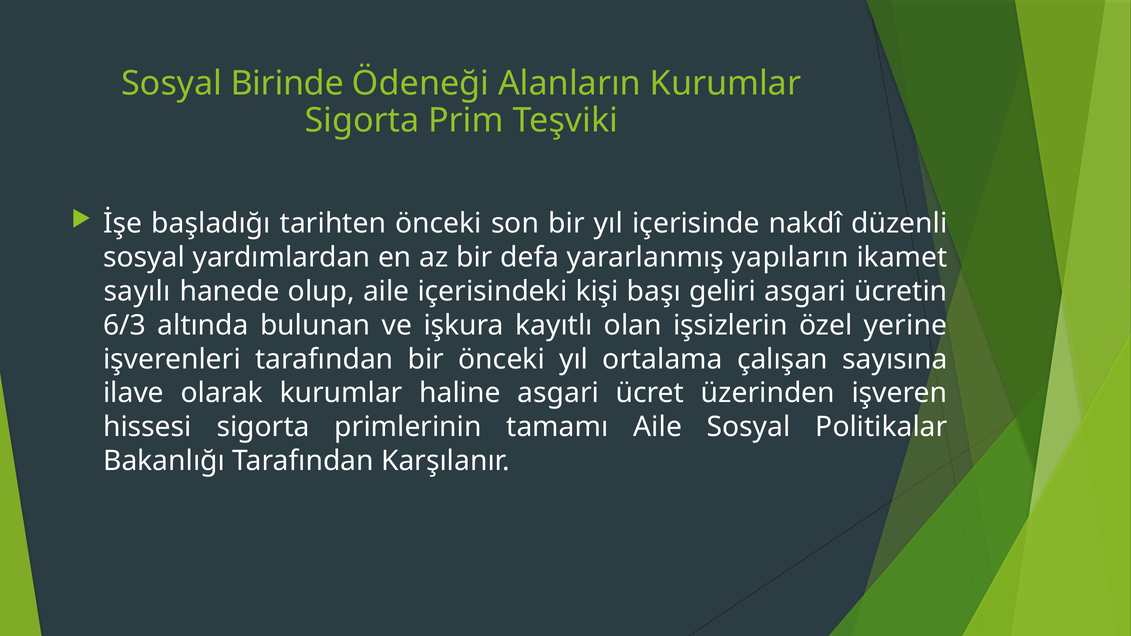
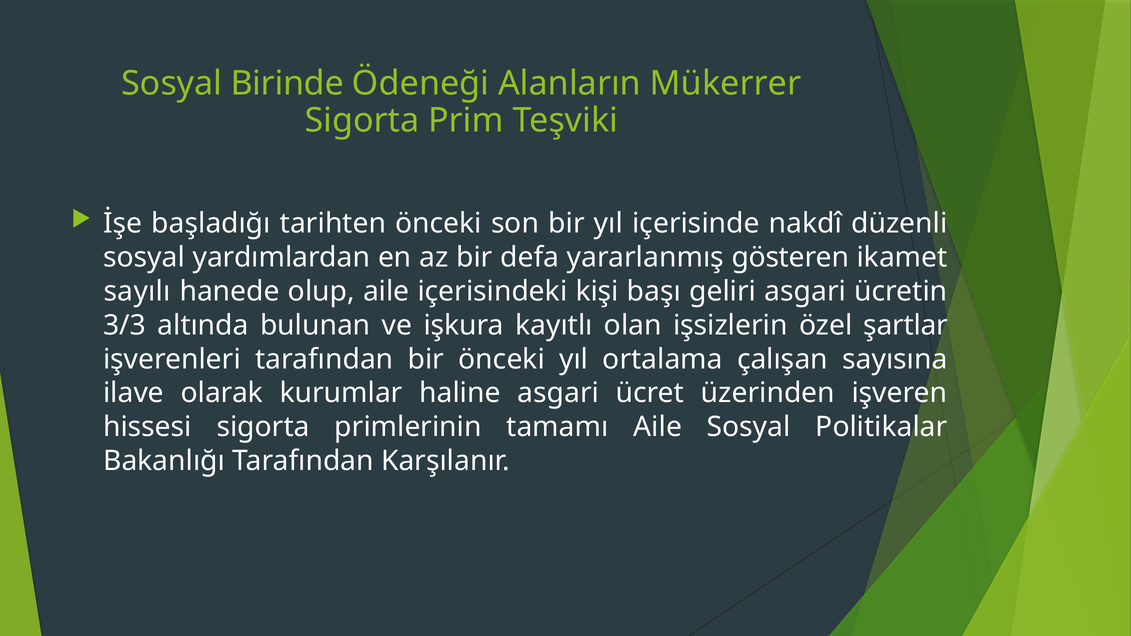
Alanların Kurumlar: Kurumlar -> Mükerrer (726, 84)
yapıların: yapıların -> gösteren (790, 258)
6/3: 6/3 -> 3/3 (125, 325)
yerine: yerine -> şartlar (906, 325)
